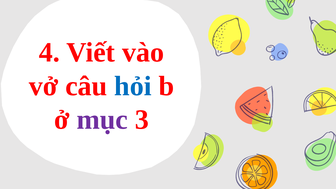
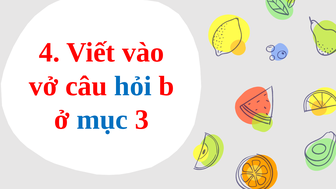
mục colour: purple -> blue (102, 120)
